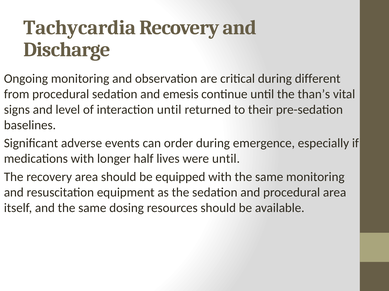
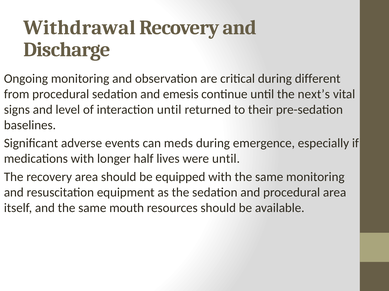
Tachycardia: Tachycardia -> Withdrawal (80, 28)
than’s: than’s -> next’s (314, 94)
order: order -> meds (178, 144)
dosing: dosing -> mouth (127, 208)
